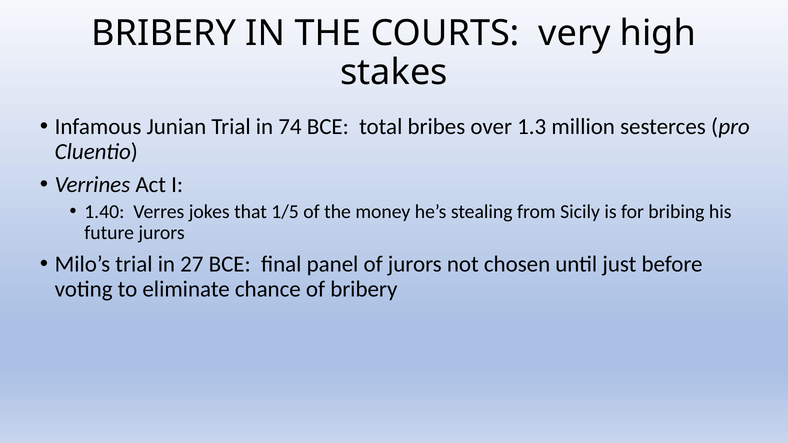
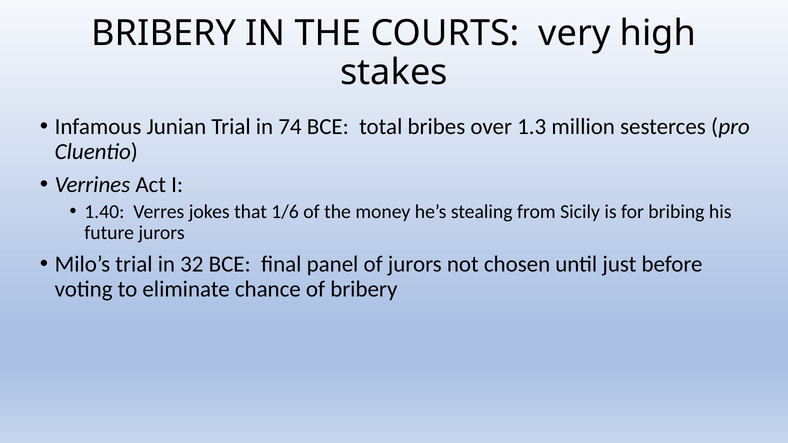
1/5: 1/5 -> 1/6 (285, 212)
27: 27 -> 32 (192, 264)
